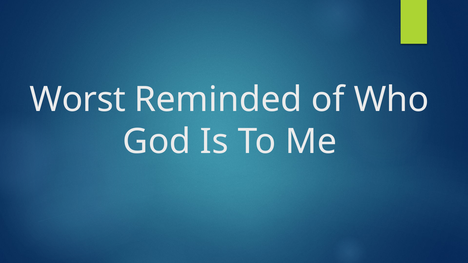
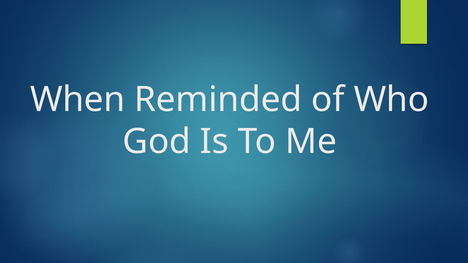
Worst: Worst -> When (78, 100)
